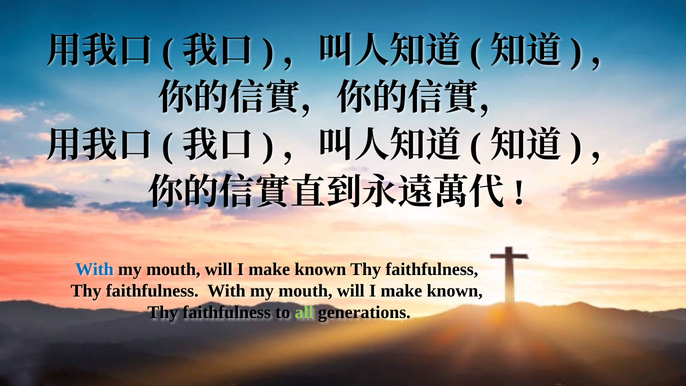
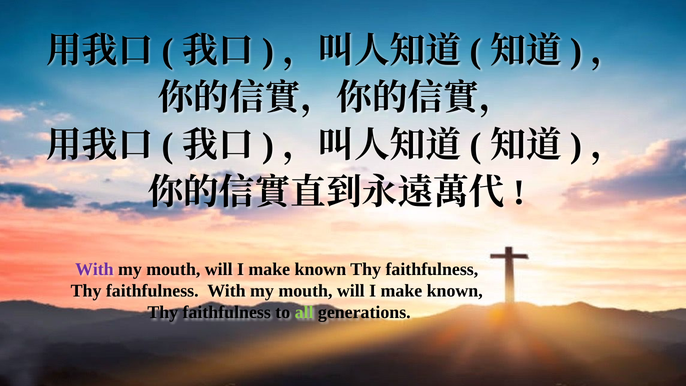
With colour: blue -> purple (94, 269)
